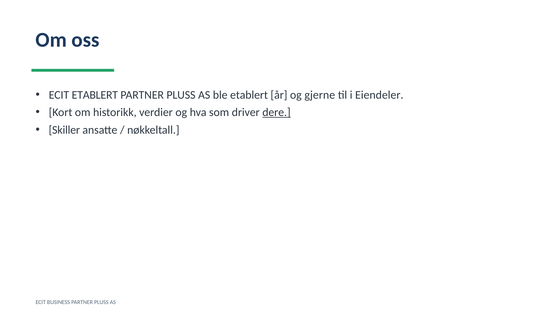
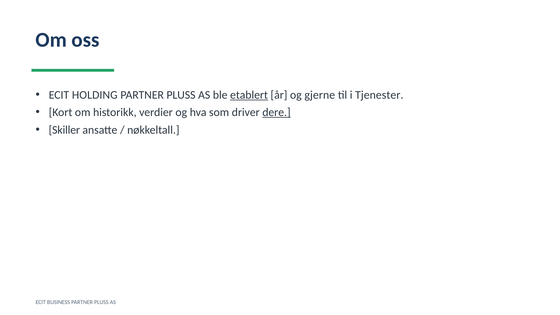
ECIT ETABLERT: ETABLERT -> HOLDING (95, 95)
etablert underline: none -> present (249, 95)
Eiendeler: Eiendeler -> Tjenester (379, 95)
